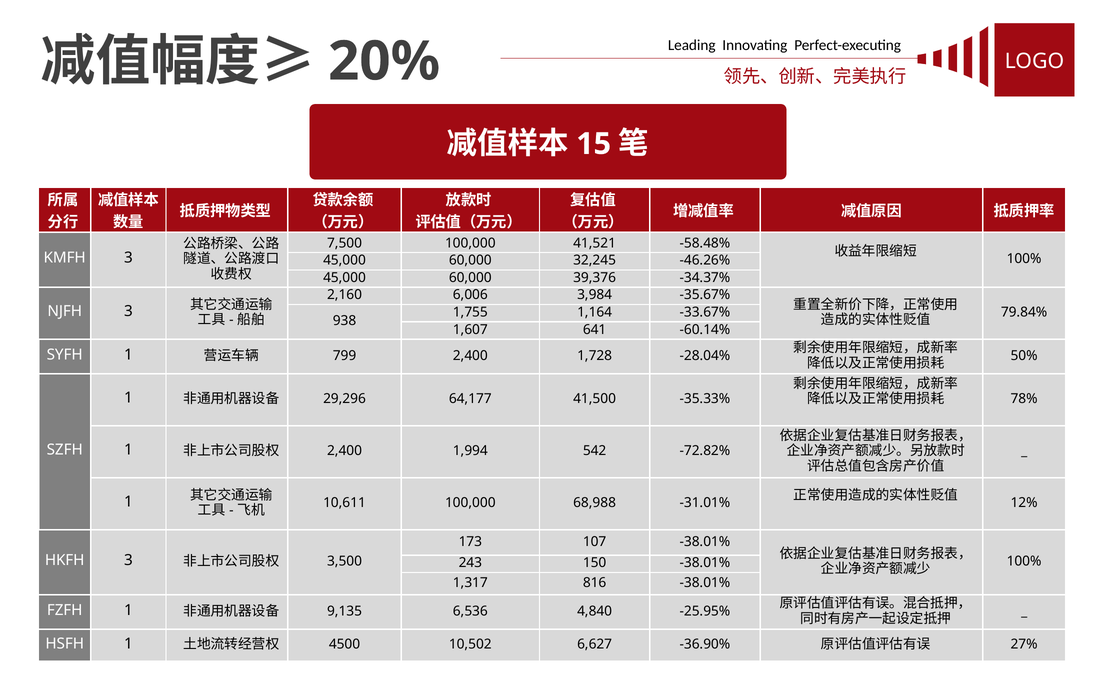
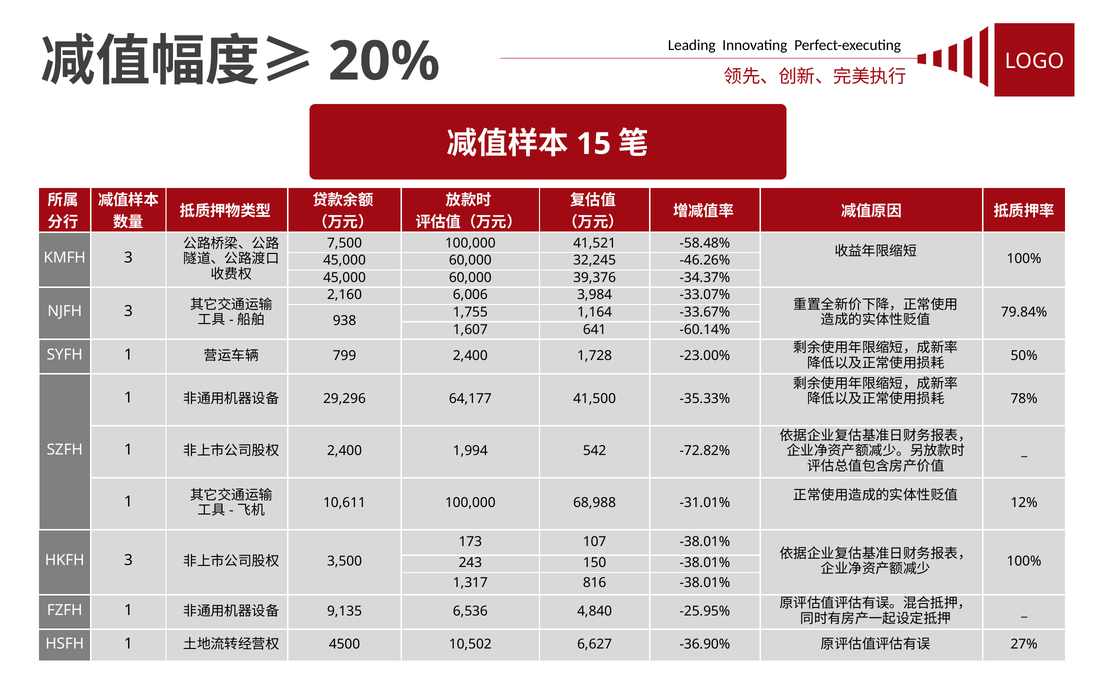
-35.67%: -35.67% -> -33.07% (705, 295)
-28.04%: -28.04% -> -23.00% (705, 356)
